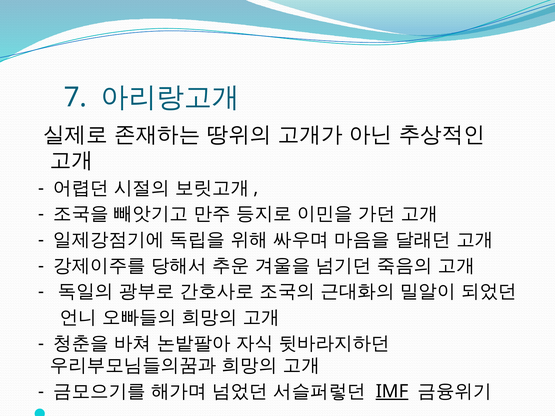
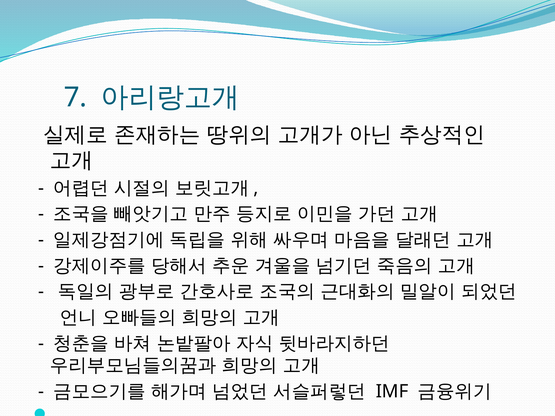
IMF underline: present -> none (392, 392)
